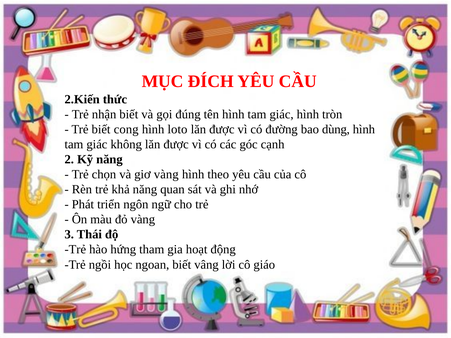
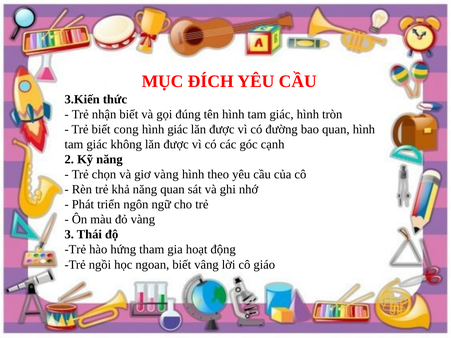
2.Kiến: 2.Kiến -> 3.Kiến (82, 99)
hình loto: loto -> giác (178, 129)
bao dùng: dùng -> quan (336, 129)
